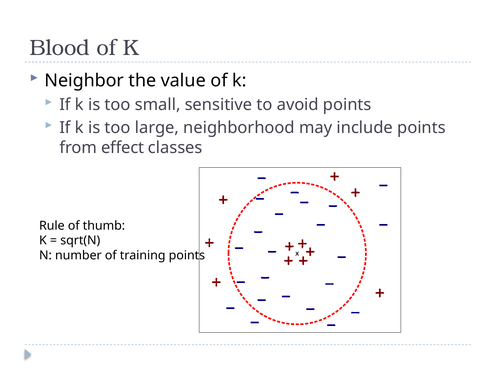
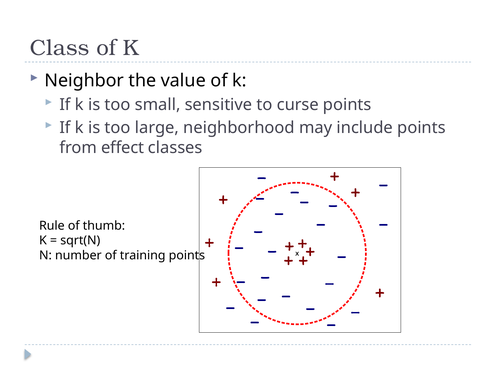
Blood: Blood -> Class (59, 48)
avoid: avoid -> curse (298, 105)
